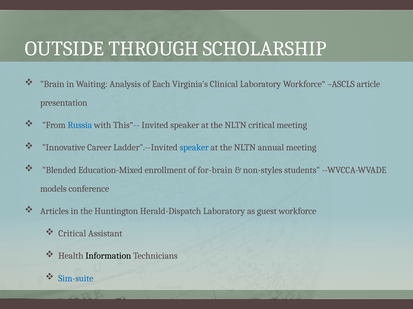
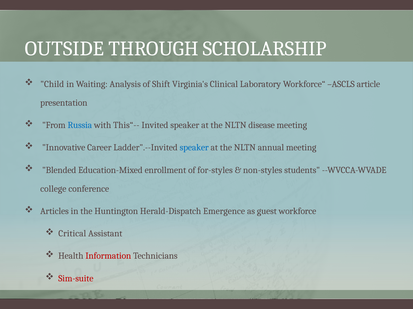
Brain: Brain -> Child (52, 84)
Each: Each -> Shift (161, 84)
NLTN critical: critical -> disease (262, 125)
for-brain: for-brain -> for-styles (215, 170)
models: models -> college (53, 189)
Herald-Dispatch Laboratory: Laboratory -> Emergence (224, 212)
Information colour: black -> red (108, 257)
Sim-suite colour: blue -> red (76, 279)
